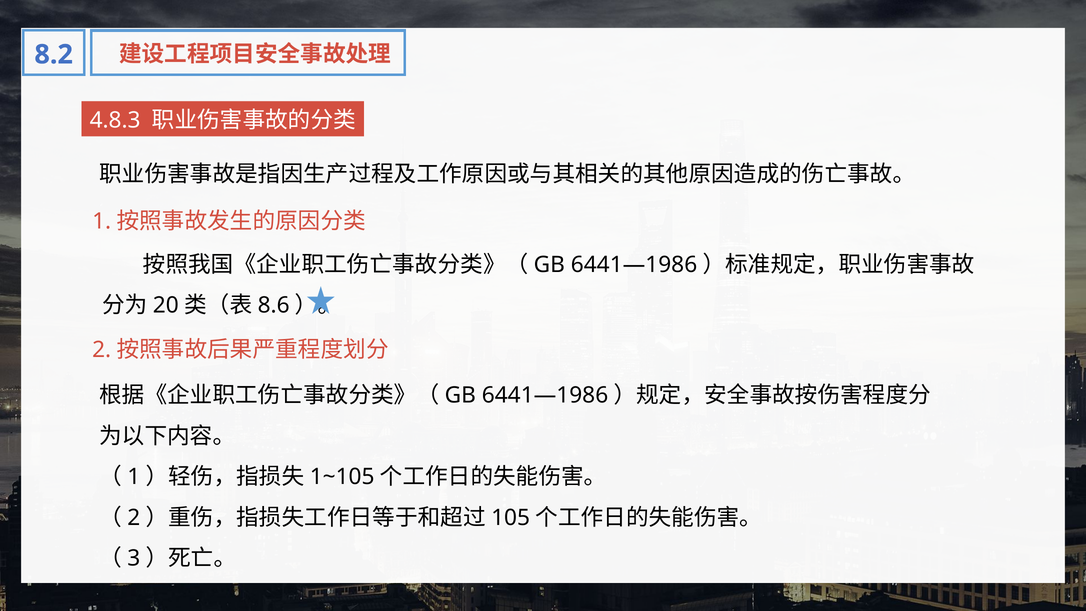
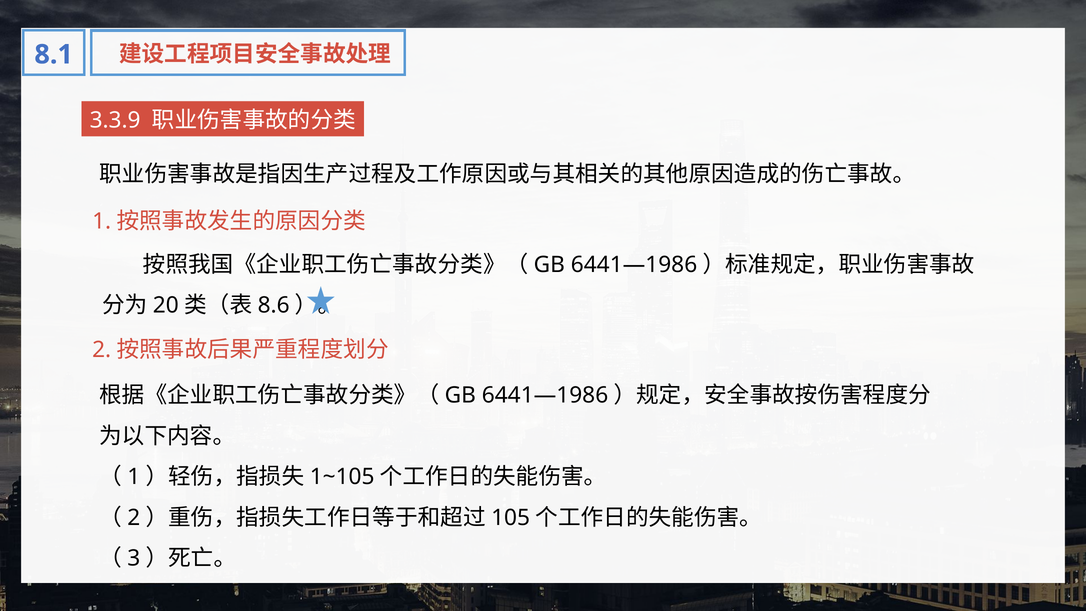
8.2: 8.2 -> 8.1 (54, 54)
4.8.3: 4.8.3 -> 3.3.9 (115, 120)
